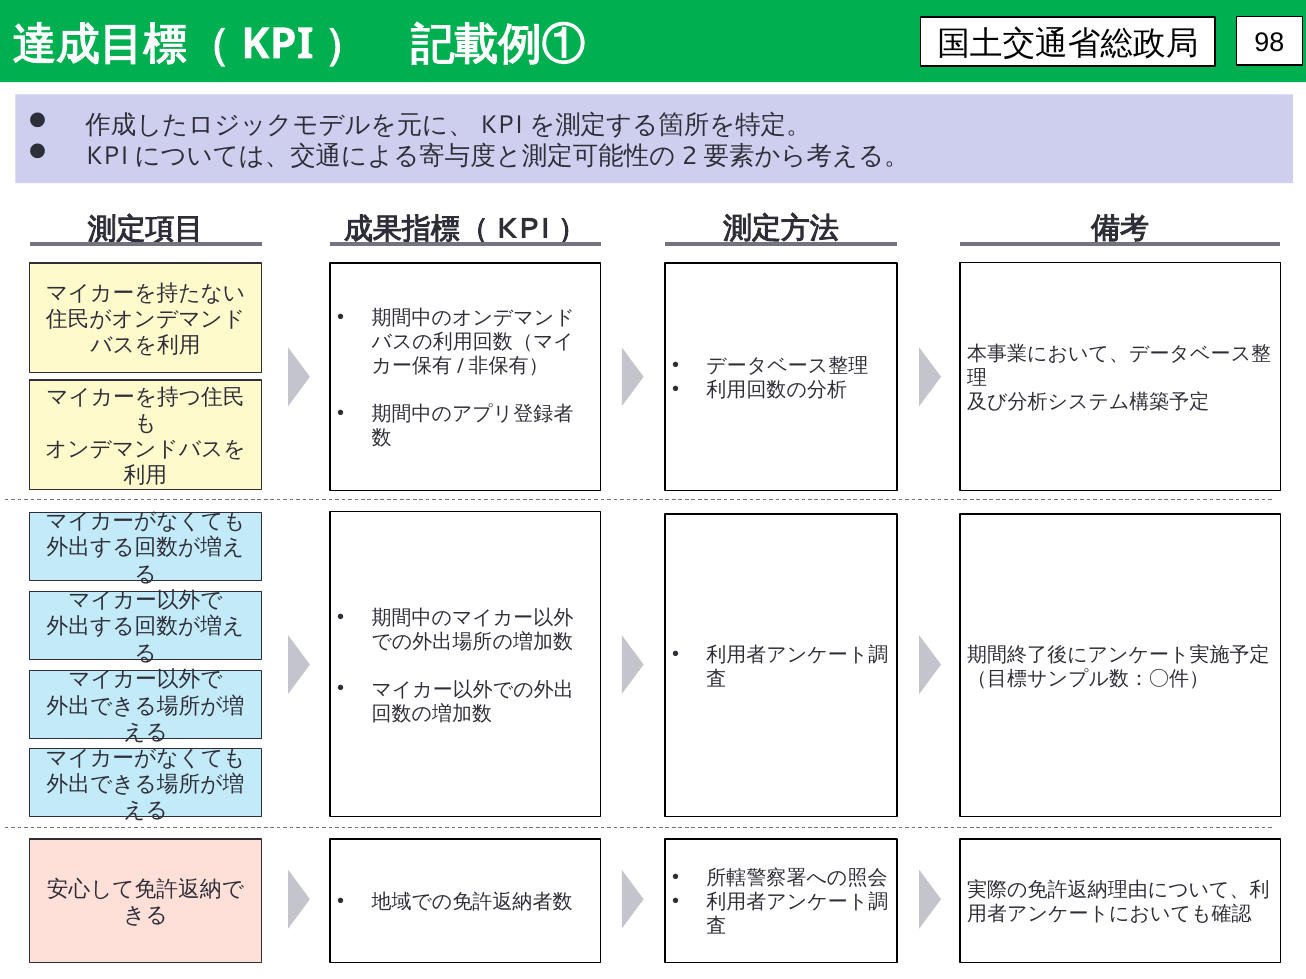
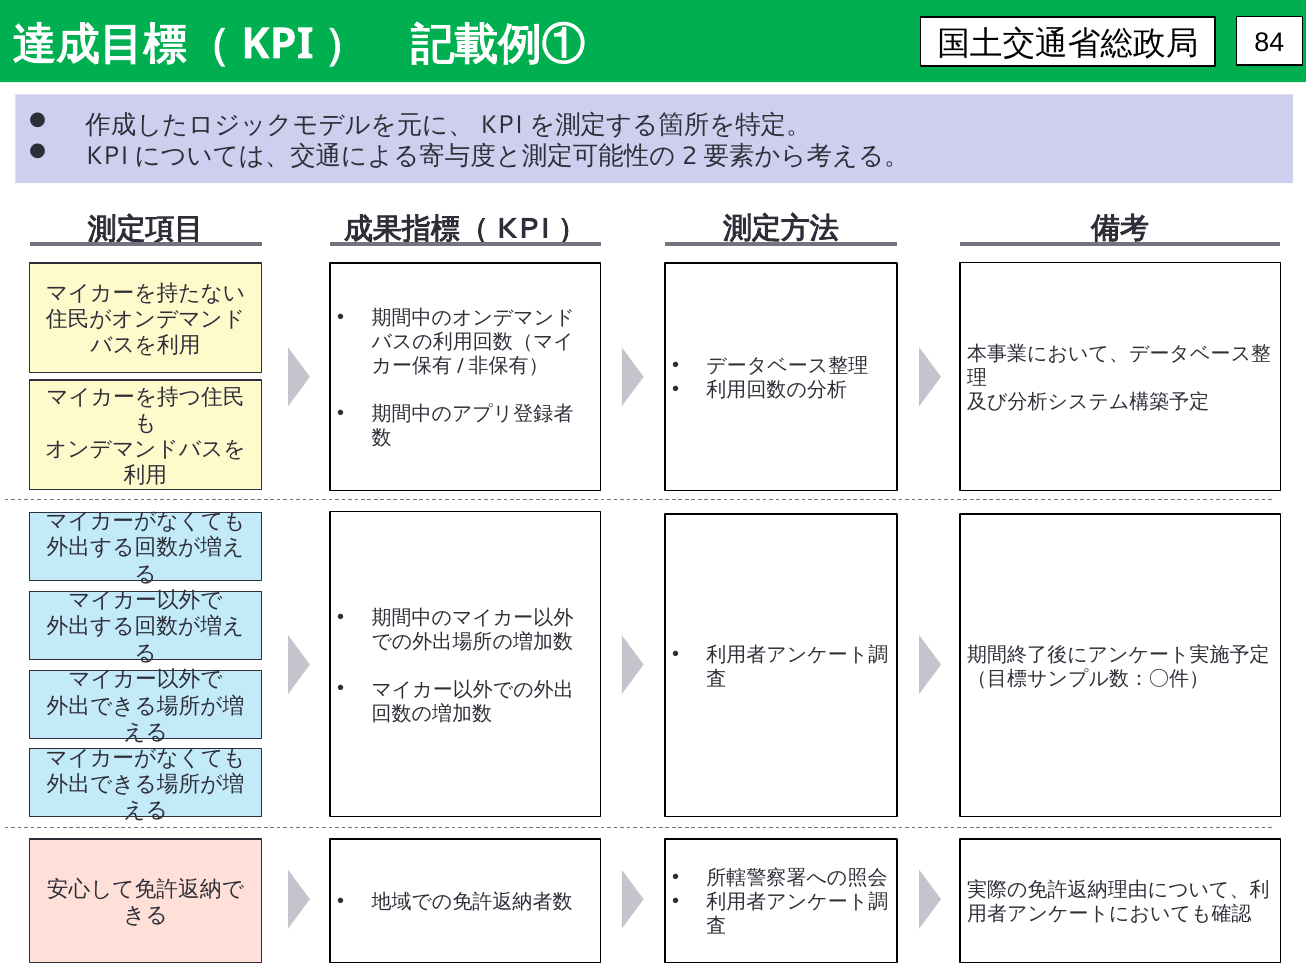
98: 98 -> 84 (1269, 43)
